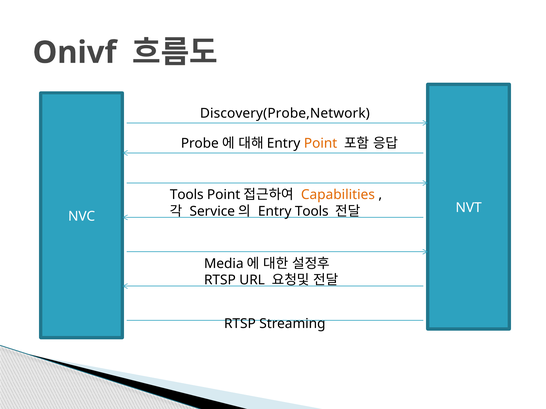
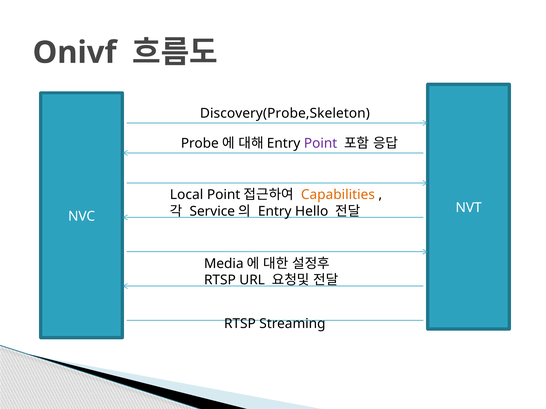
Discovery(Probe,Network: Discovery(Probe,Network -> Discovery(Probe,Skeleton (285, 113)
Point colour: orange -> purple (321, 143)
Tools: Tools -> Local (187, 195)
Entry Tools: Tools -> Hello (312, 211)
